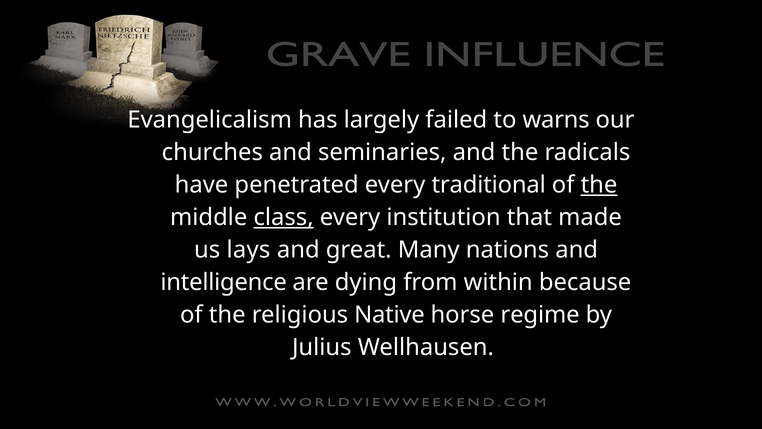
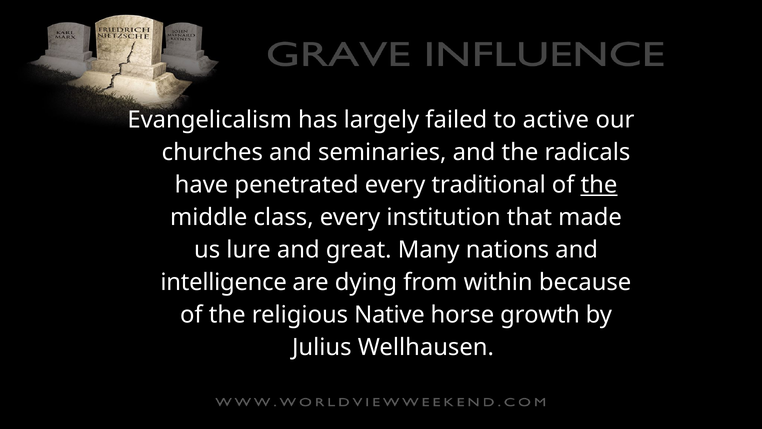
warns: warns -> active (556, 120)
class underline: present -> none (284, 217)
lays: lays -> lure (249, 250)
regime: regime -> growth (540, 315)
